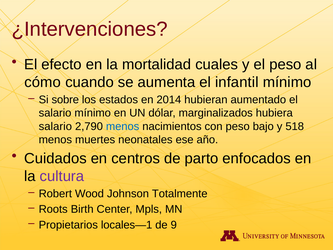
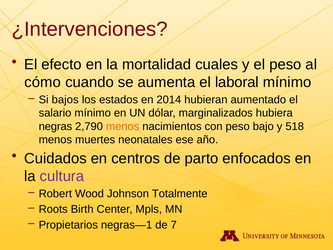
infantil: infantil -> laboral (237, 82)
sobre: sobre -> bajos (65, 100)
salario: salario -> negras (55, 126)
menos colour: blue -> orange (123, 126)
locales—1: locales—1 -> negras—1 (127, 225)
9: 9 -> 7 (174, 225)
